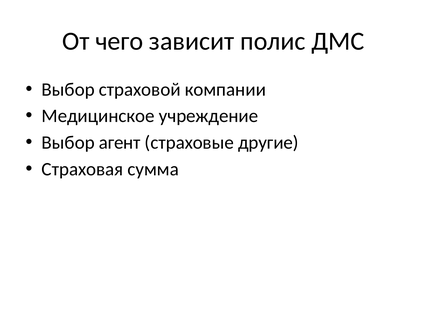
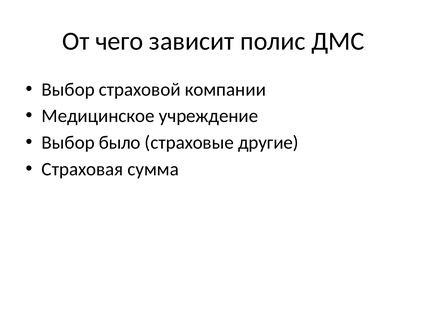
агент: агент -> было (120, 143)
